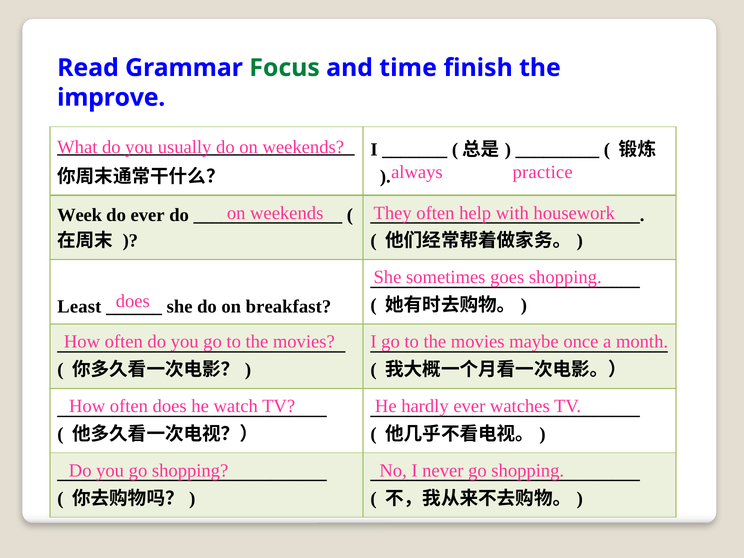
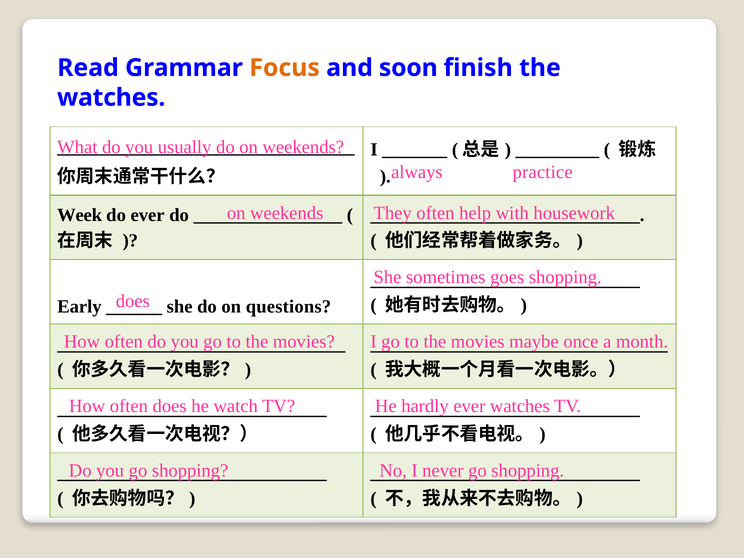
Focus colour: green -> orange (285, 68)
time: time -> soon (408, 68)
improve: improve -> watches (111, 98)
Least: Least -> Early (79, 306)
breakfast: breakfast -> questions (288, 306)
